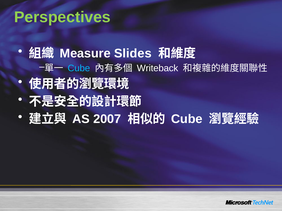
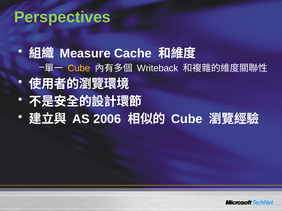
Slides: Slides -> Cache (133, 53)
Cube colour: light blue -> yellow (79, 68)
2007: 2007 -> 2006 (107, 119)
